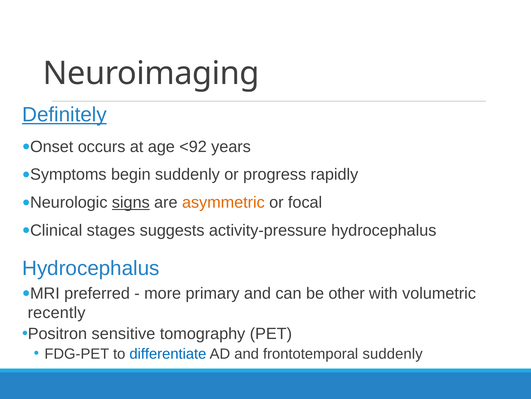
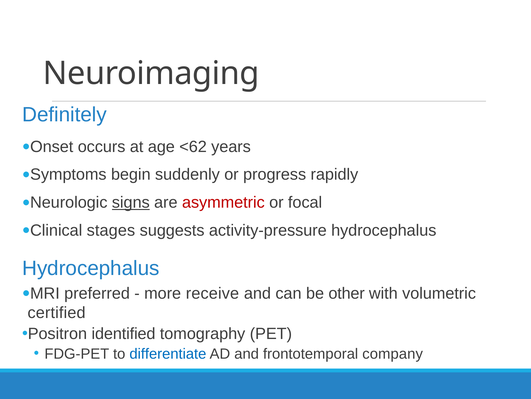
Definitely underline: present -> none (64, 115)
<92: <92 -> <62 (193, 146)
asymmetric colour: orange -> red (223, 202)
primary: primary -> receive (212, 293)
recently: recently -> certified (57, 312)
sensitive: sensitive -> identified (124, 333)
frontotemporal suddenly: suddenly -> company (393, 353)
